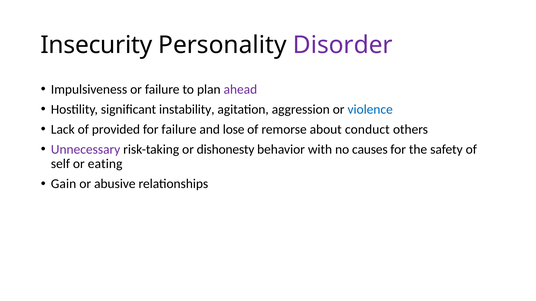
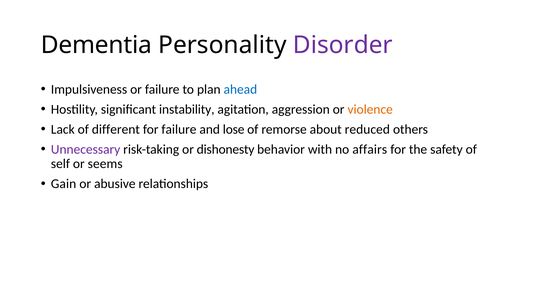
Insecurity: Insecurity -> Dementia (96, 45)
ahead colour: purple -> blue (240, 89)
violence colour: blue -> orange (370, 109)
provided: provided -> different (116, 130)
conduct: conduct -> reduced (367, 130)
causes: causes -> affairs (370, 150)
eating: eating -> seems (105, 164)
